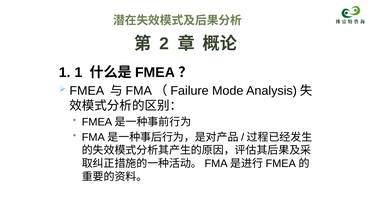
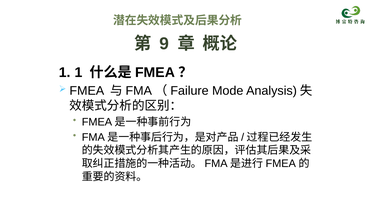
2: 2 -> 9 (164, 44)
